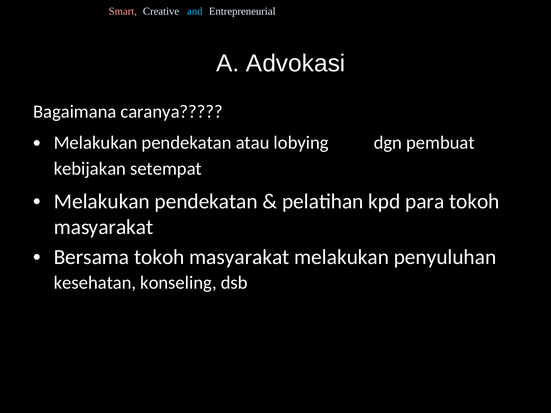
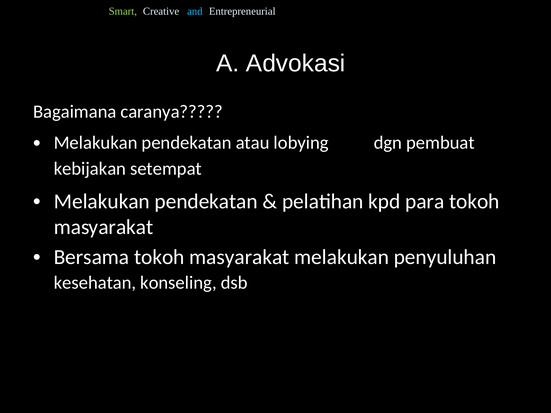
Smart colour: pink -> light green (123, 11)
